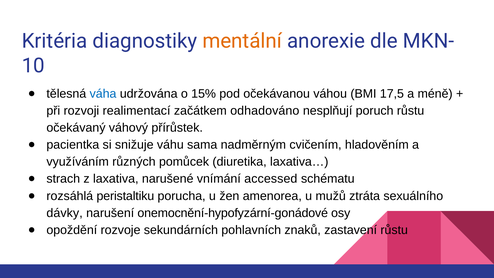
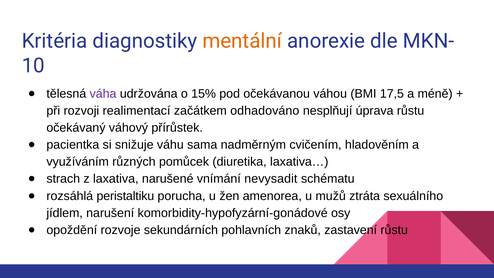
váha colour: blue -> purple (103, 94)
poruch: poruch -> úprava (375, 111)
accessed: accessed -> nevysadit (271, 179)
dávky: dávky -> jídlem (65, 213)
onemocnění-hypofyzární-gonádové: onemocnění-hypofyzární-gonádové -> komorbidity-hypofyzární-gonádové (233, 213)
